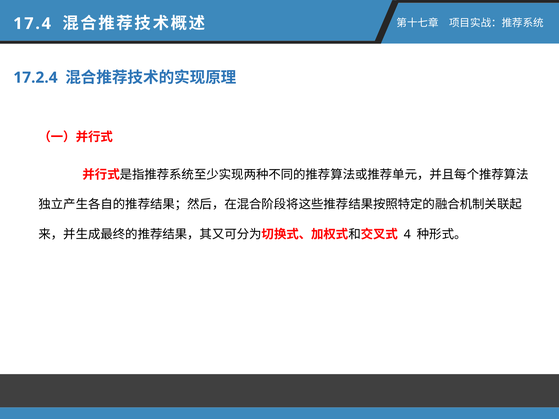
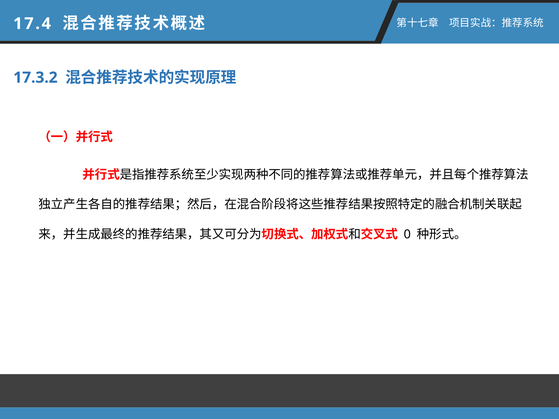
17.2.4: 17.2.4 -> 17.3.2 (35, 78)
4: 4 -> 0 (407, 234)
